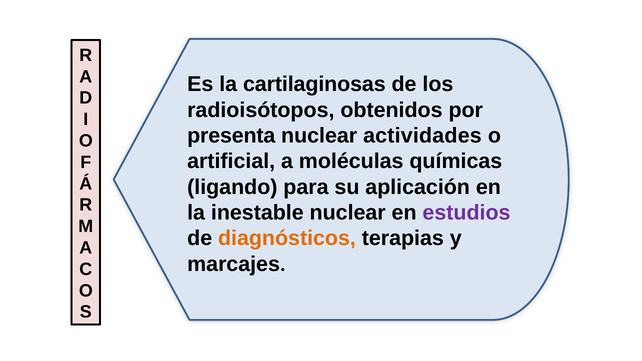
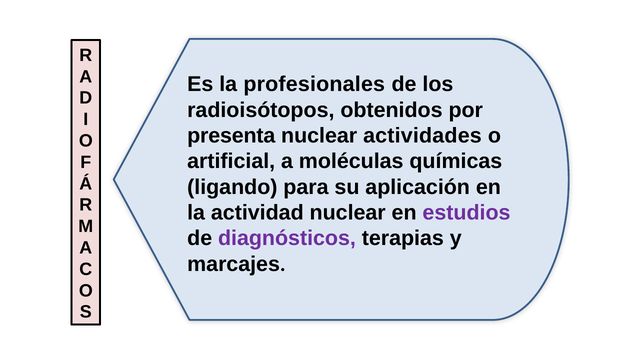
cartilaginosas: cartilaginosas -> profesionales (314, 84)
inestable: inestable -> actividad (257, 213)
diagnósticos colour: orange -> purple (287, 239)
